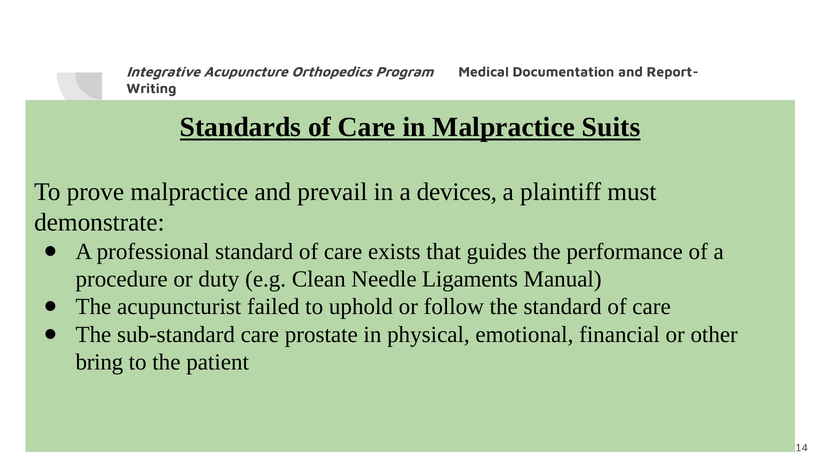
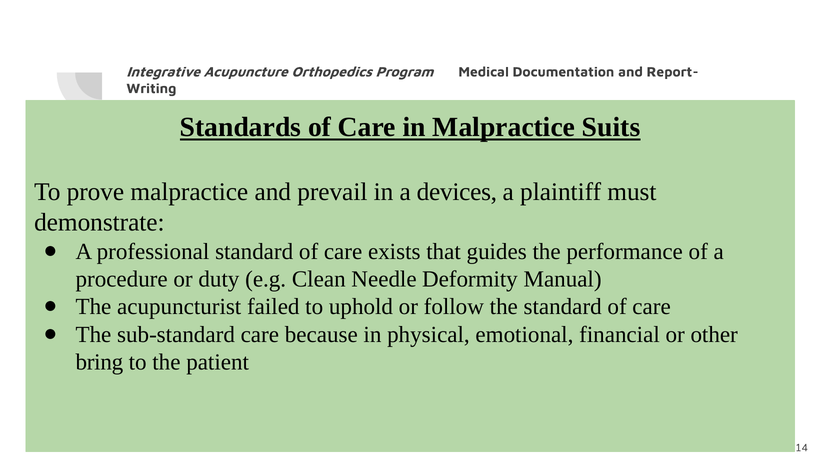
Ligaments: Ligaments -> Deformity (470, 279)
prostate: prostate -> because (321, 334)
